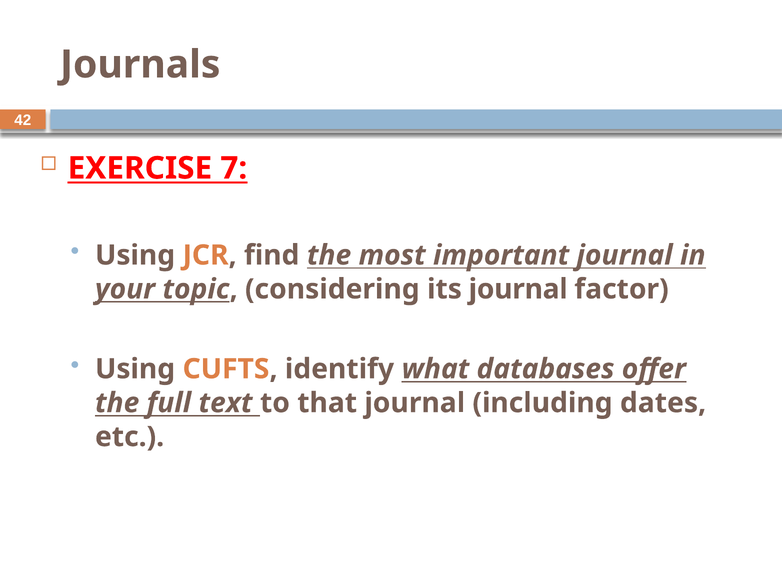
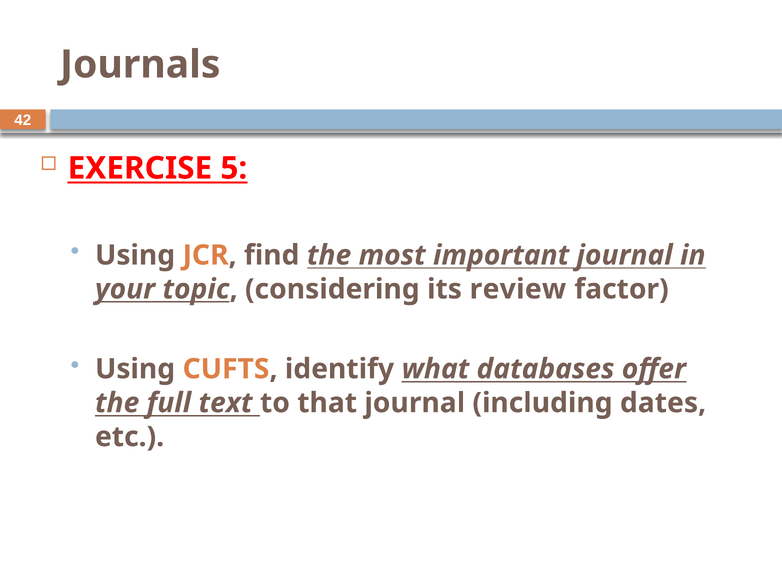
7: 7 -> 5 (234, 168)
its journal: journal -> review (518, 289)
